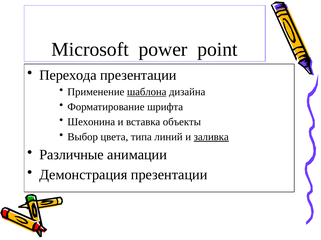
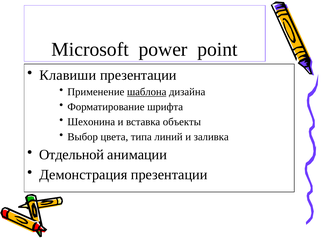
Перехода: Перехода -> Клавиши (68, 75)
заливка underline: present -> none (211, 137)
Различные: Различные -> Отдельной (72, 155)
